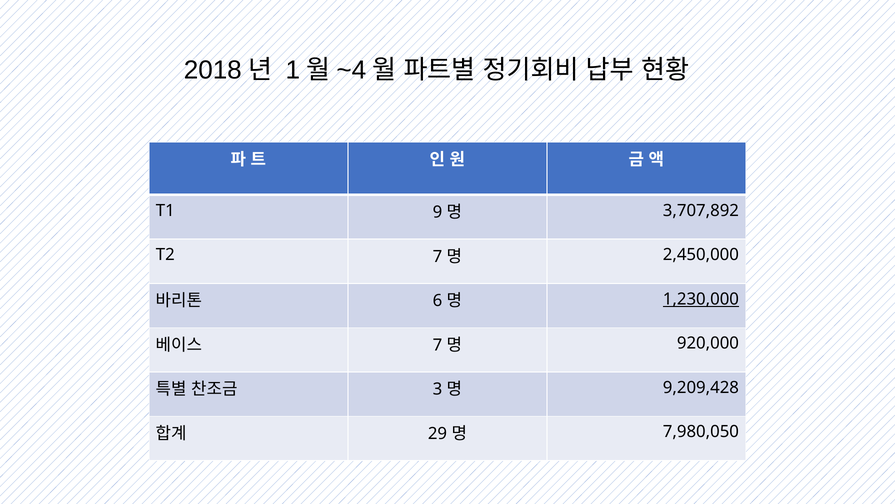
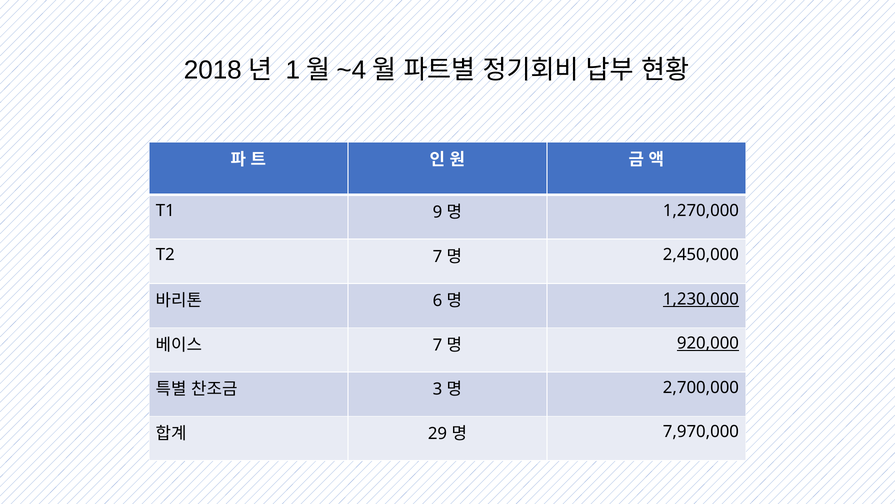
3,707,892: 3,707,892 -> 1,270,000 (701, 210)
920,000 underline: none -> present (708, 343)
9,209,428: 9,209,428 -> 2,700,000 (701, 387)
7,980,050: 7,980,050 -> 7,970,000 (701, 431)
